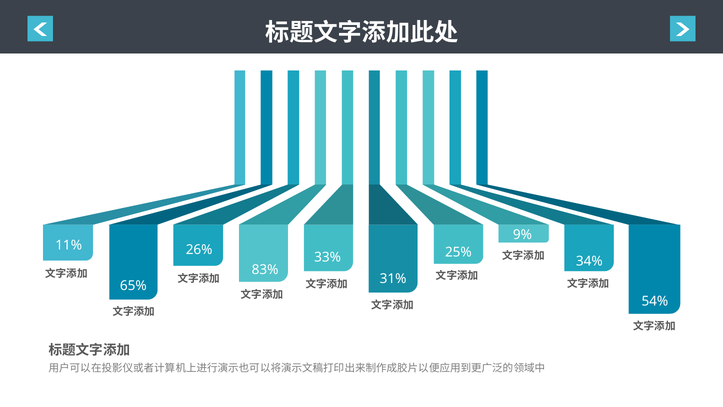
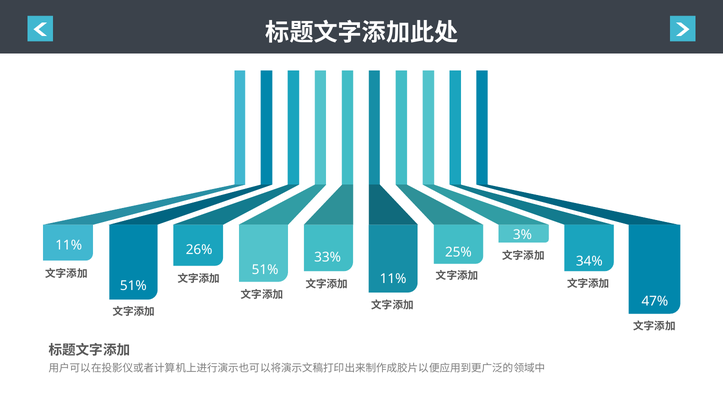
9%: 9% -> 3% (522, 234)
83%: 83% -> 51% (265, 269)
31%: 31% -> 11% (393, 279)
65%: 65% -> 51% (133, 286)
54%: 54% -> 47% (655, 301)
